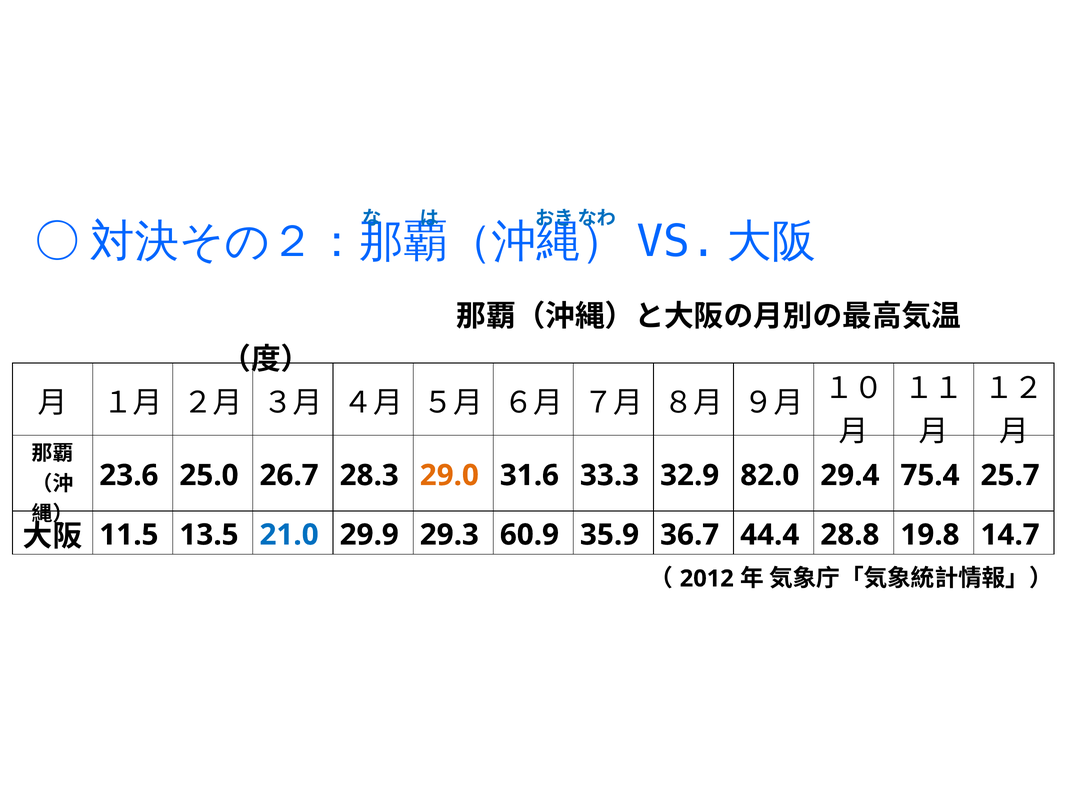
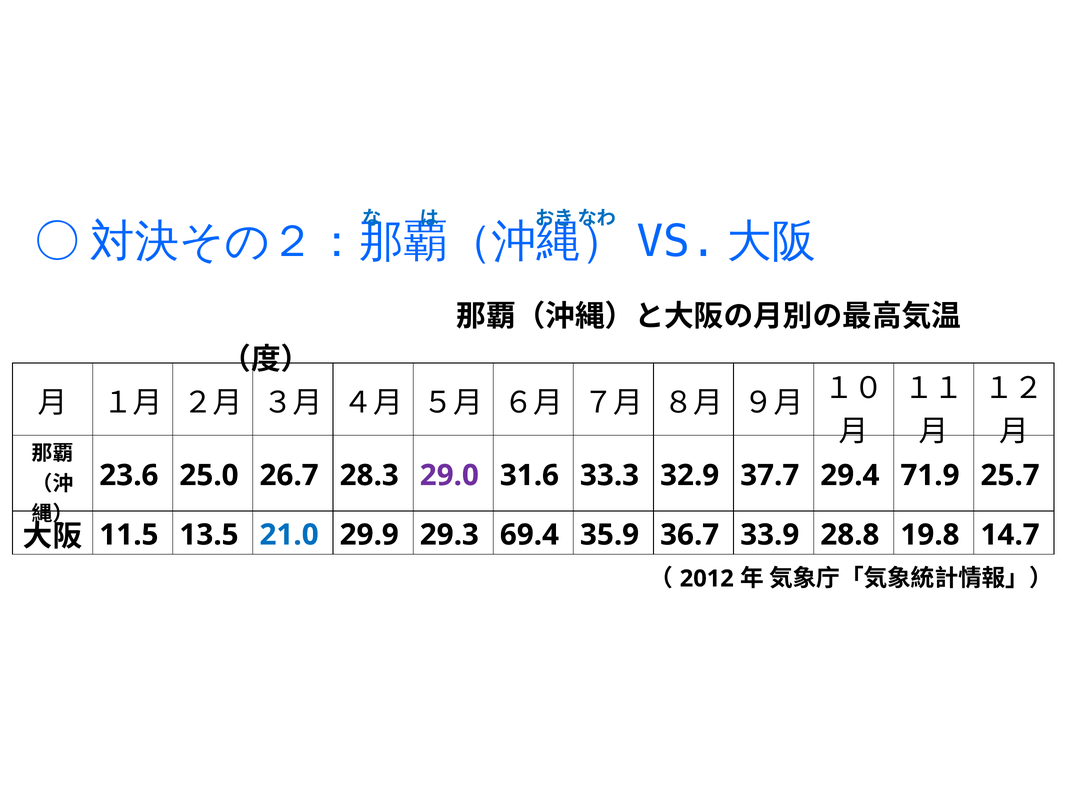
29.0 colour: orange -> purple (449, 475)
82.0: 82.0 -> 37.7 (770, 475)
75.4: 75.4 -> 71.9 (930, 475)
60.9: 60.9 -> 69.4 (529, 535)
44.4: 44.4 -> 33.9 (770, 535)
